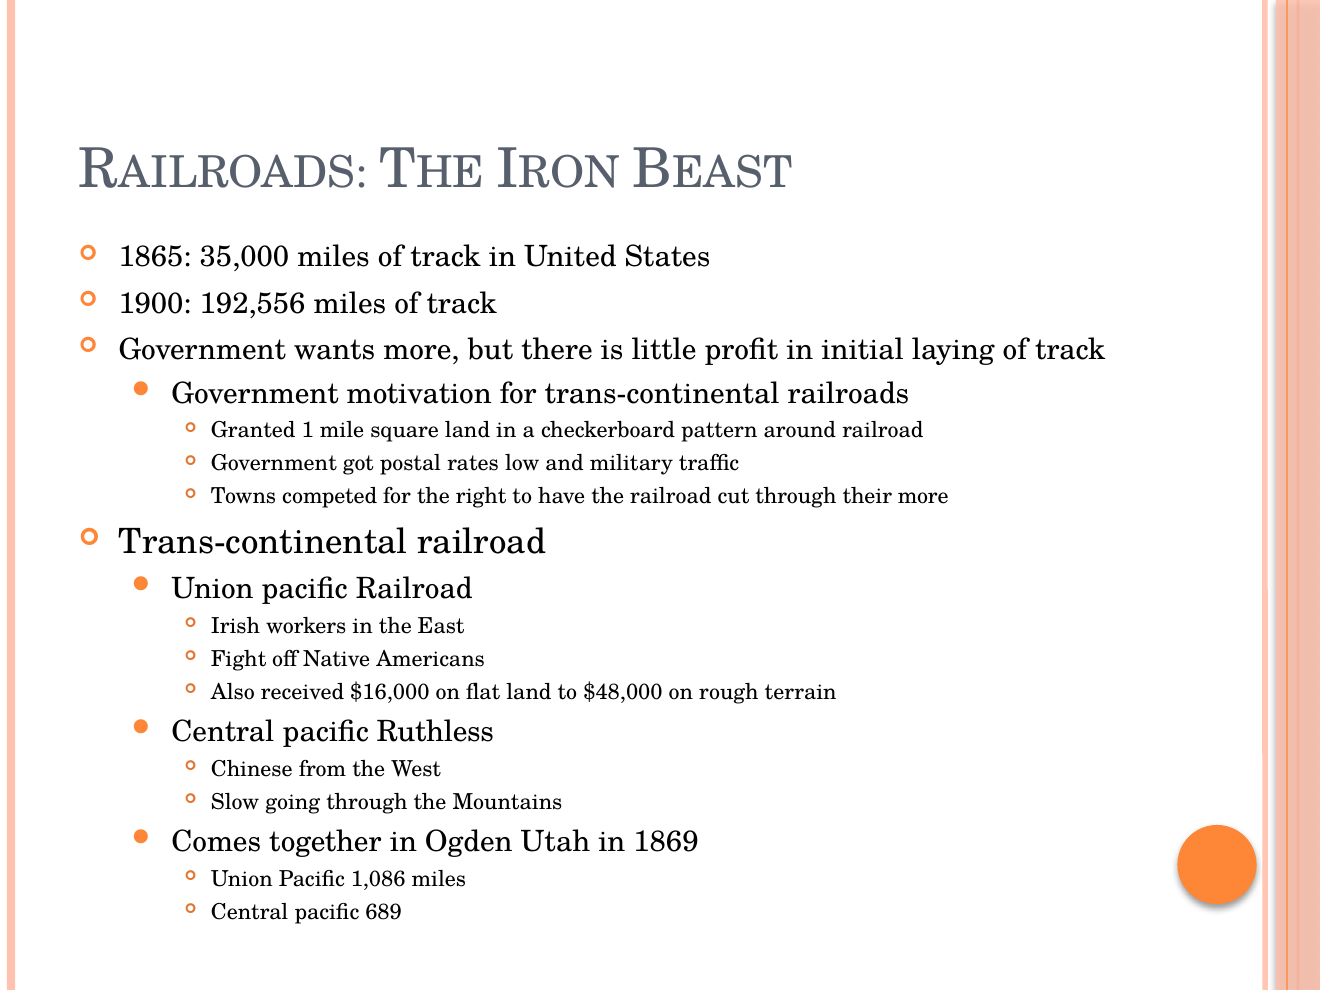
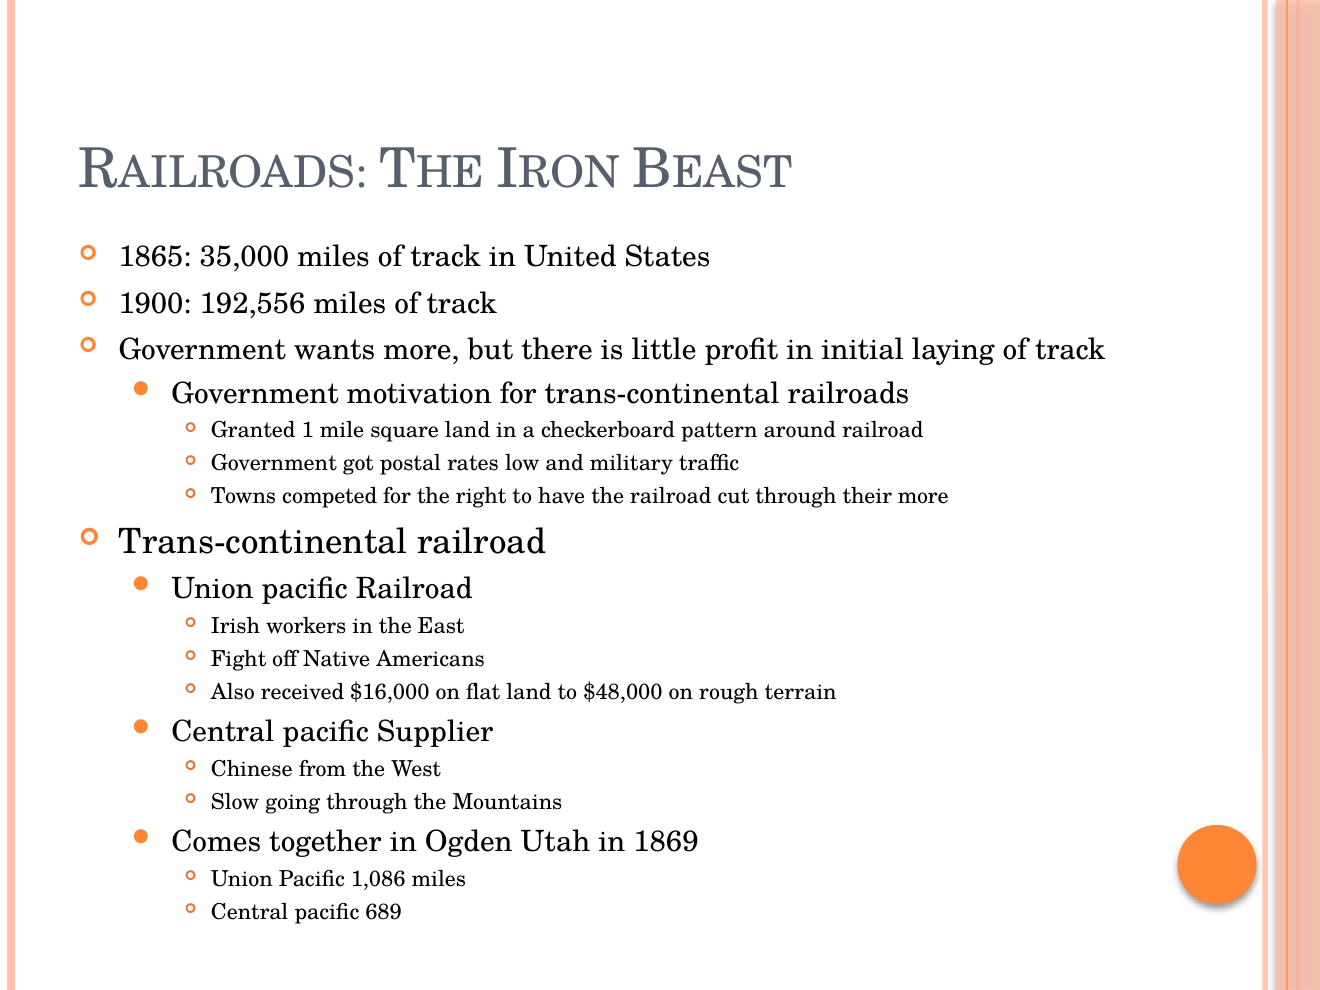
Ruthless: Ruthless -> Supplier (435, 732)
